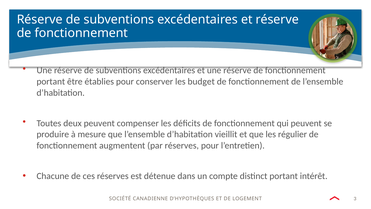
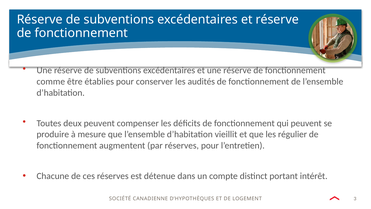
portant: portant -> comme (51, 81)
budget: budget -> audités (201, 81)
